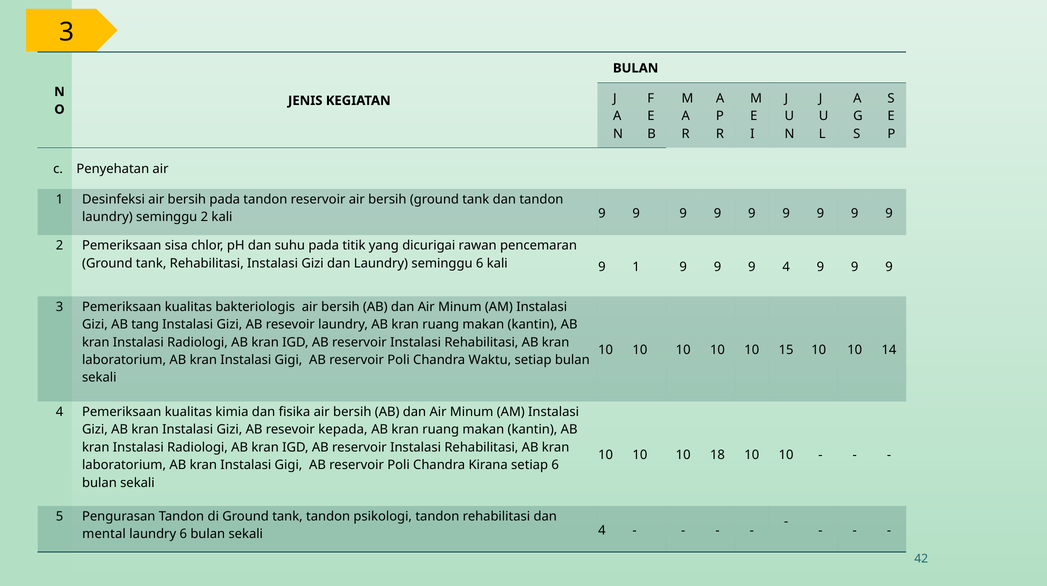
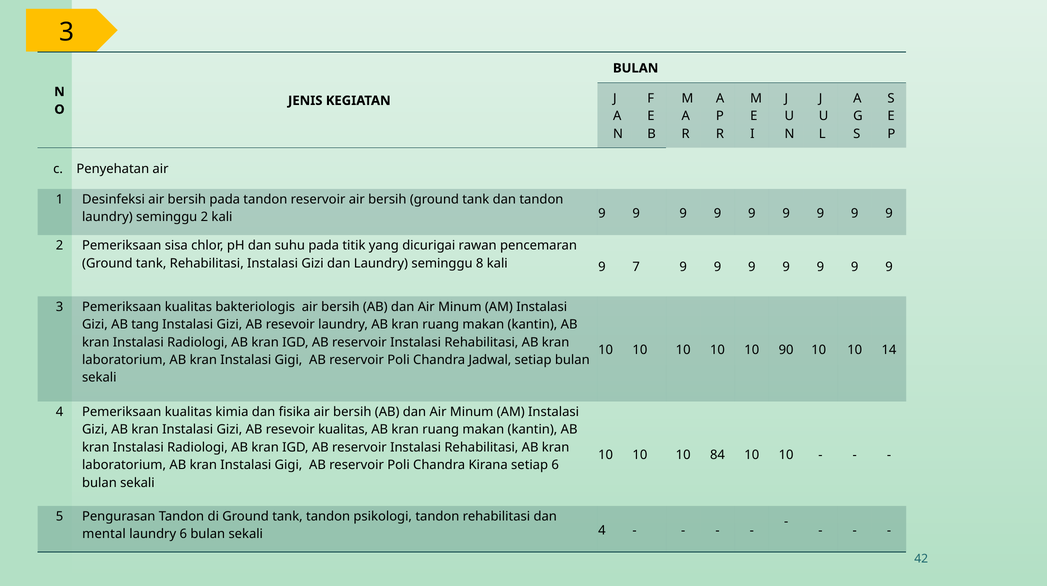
seminggu 6: 6 -> 8 (480, 264)
9 1: 1 -> 7 (636, 267)
4: 4 -> 9 (786, 267)
15: 15 -> 90 (786, 350)
Waktu: Waktu -> Jadwal (490, 360)
resevoir kepada: kepada -> kualitas (343, 430)
18: 18 -> 84 (717, 455)
